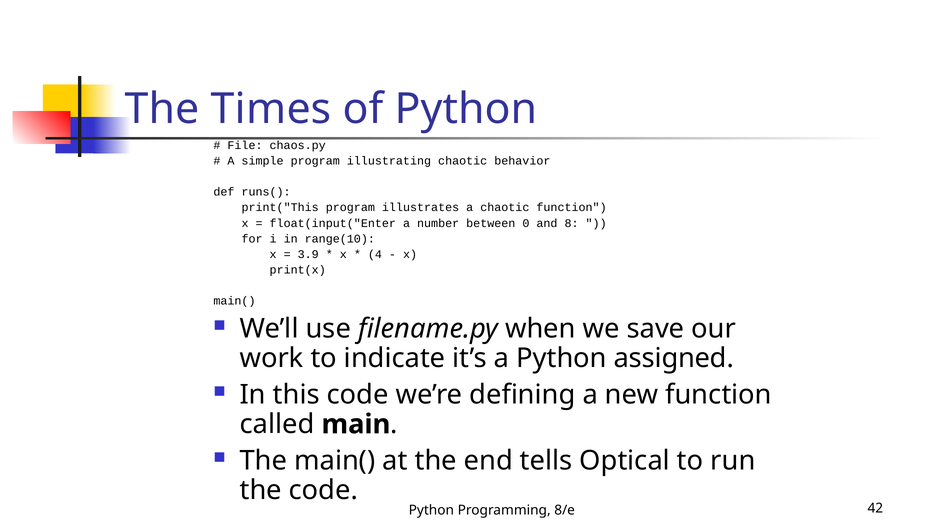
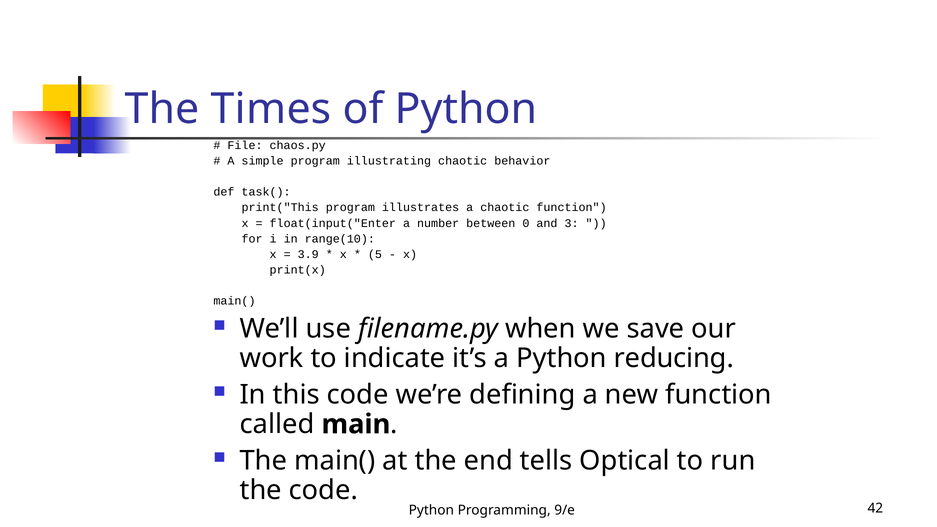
runs(: runs( -> task( (266, 192)
8: 8 -> 3 (572, 223)
4: 4 -> 5 (375, 254)
assigned: assigned -> reducing (674, 358)
8/e: 8/e -> 9/e (565, 510)
